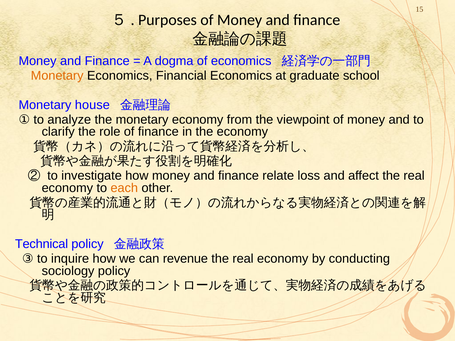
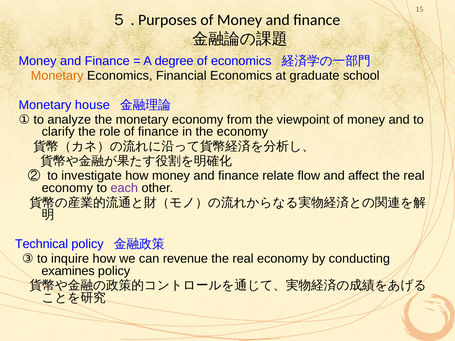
dogma: dogma -> degree (174, 61)
loss: loss -> flow (309, 176)
each colour: orange -> purple (124, 188)
sociology: sociology -> examines (68, 271)
